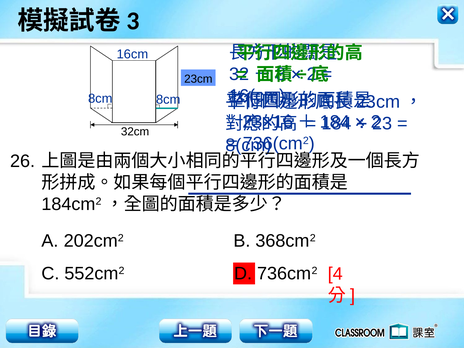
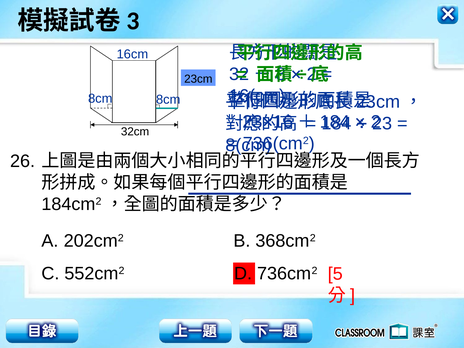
4: 4 -> 5 (335, 274)
